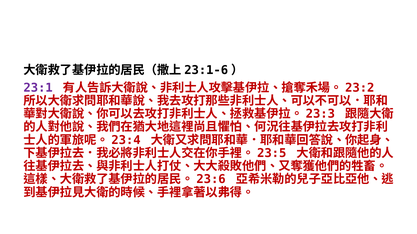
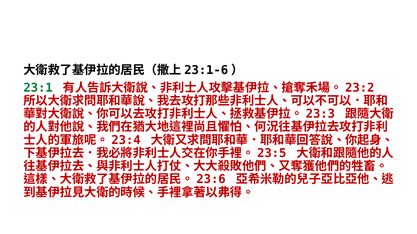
23:1 colour: purple -> green (38, 88)
